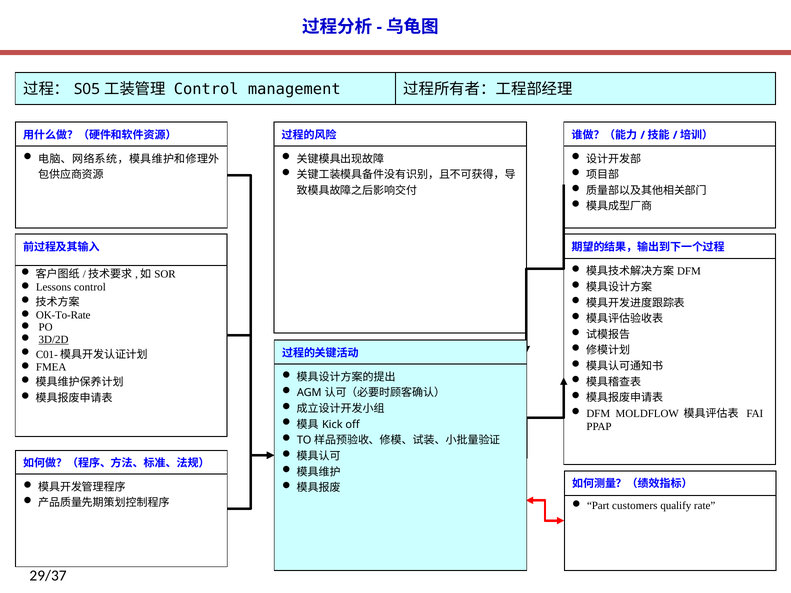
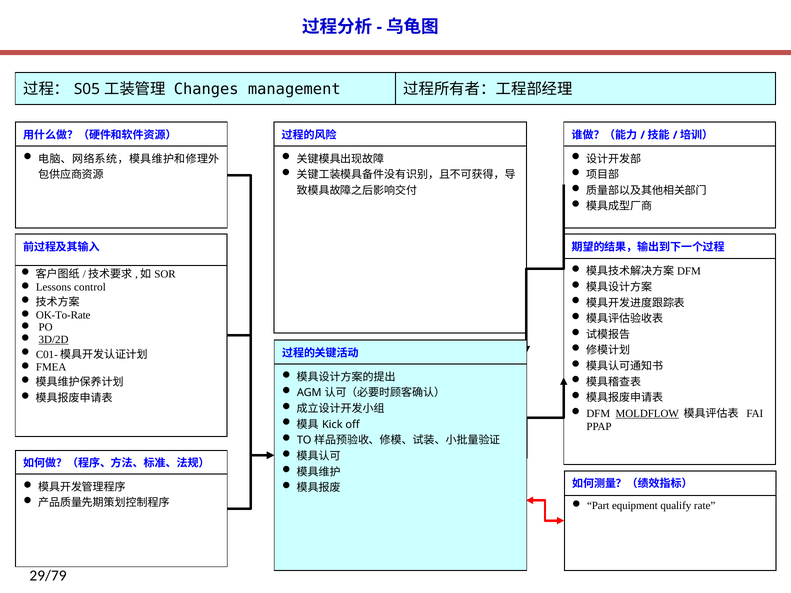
Control: Control -> Changes (206, 89)
MOLDFLOW underline: none -> present (647, 414)
customers: customers -> equipment (635, 506)
29/37: 29/37 -> 29/79 (48, 576)
